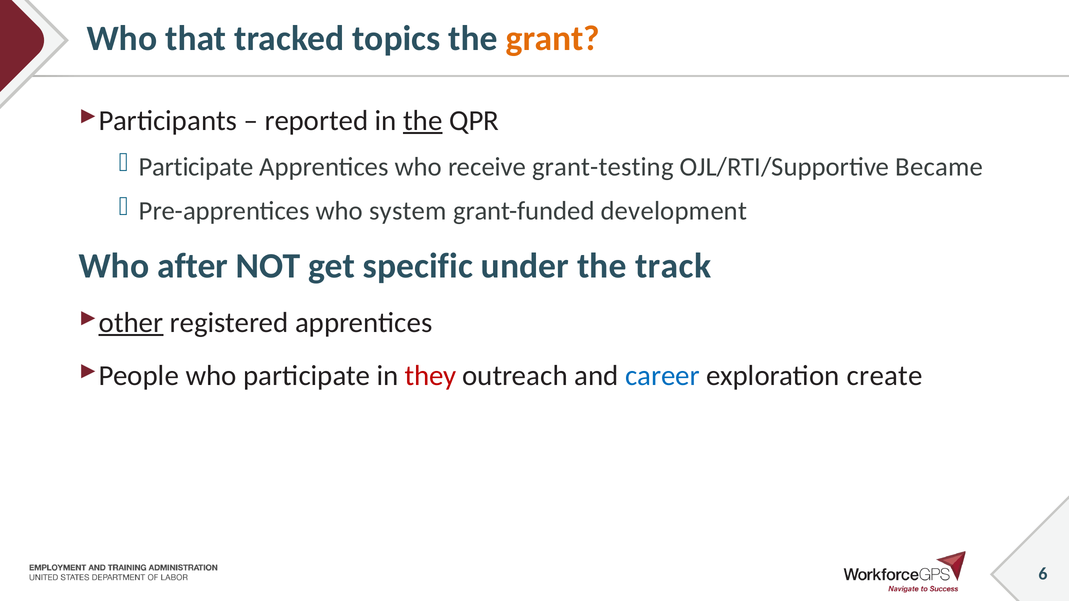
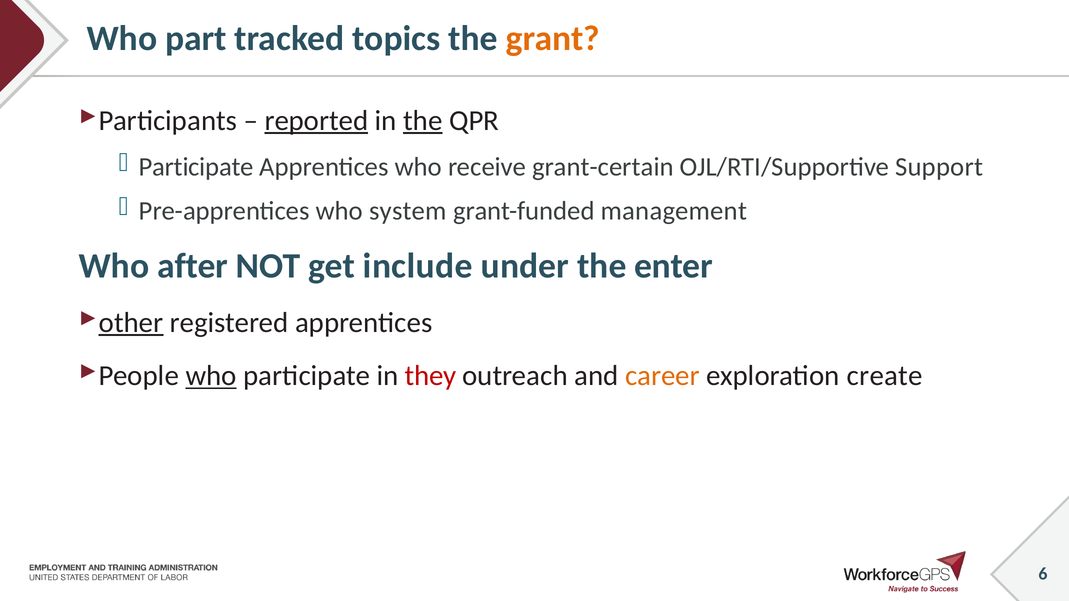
that: that -> part (196, 38)
reported underline: none -> present (316, 121)
grant-testing: grant-testing -> grant-certain (603, 167)
Became: Became -> Support (939, 167)
development: development -> management (674, 211)
specific: specific -> include (418, 266)
track: track -> enter (673, 266)
who underline: none -> present (211, 376)
career colour: blue -> orange (662, 376)
